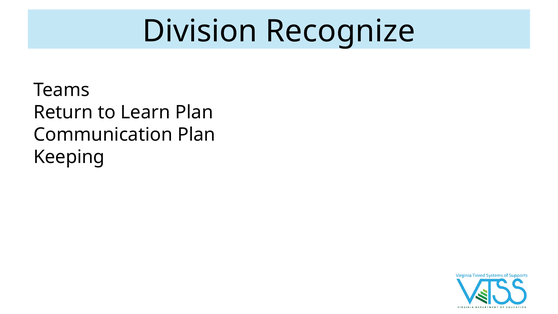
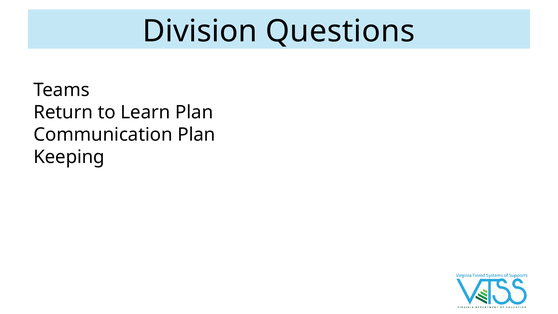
Recognize: Recognize -> Questions (340, 31)
